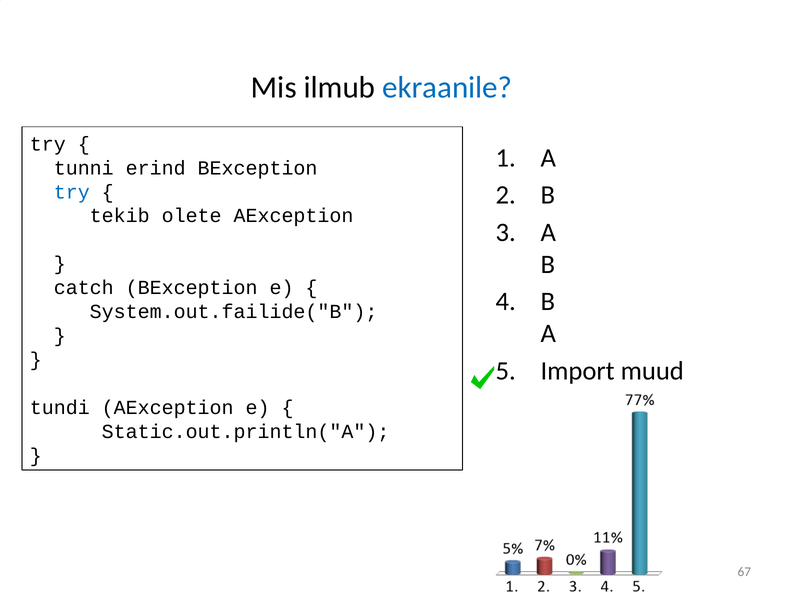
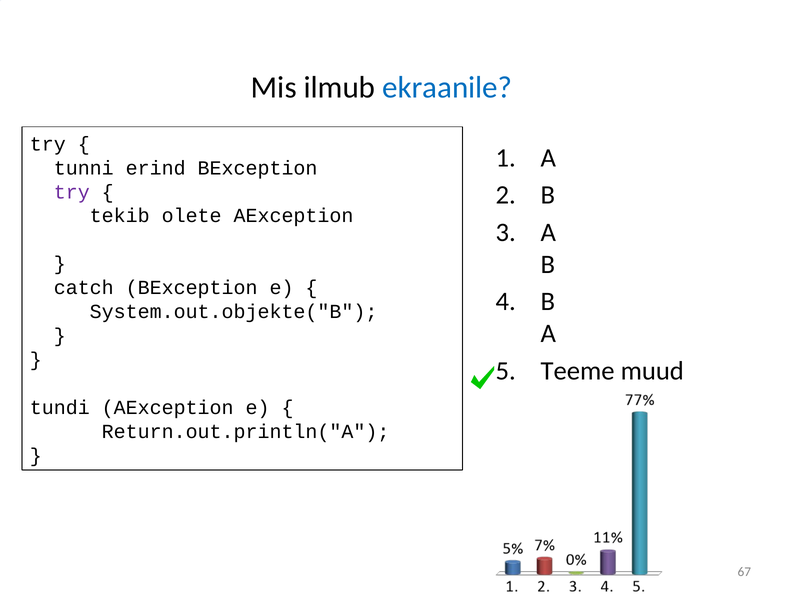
try colour: blue -> purple (72, 192)
System.out.failide("B: System.out.failide("B -> System.out.objekte("B (234, 312)
Import: Import -> Teeme (578, 371)
Static.out.println("A: Static.out.println("A -> Return.out.println("A (246, 432)
